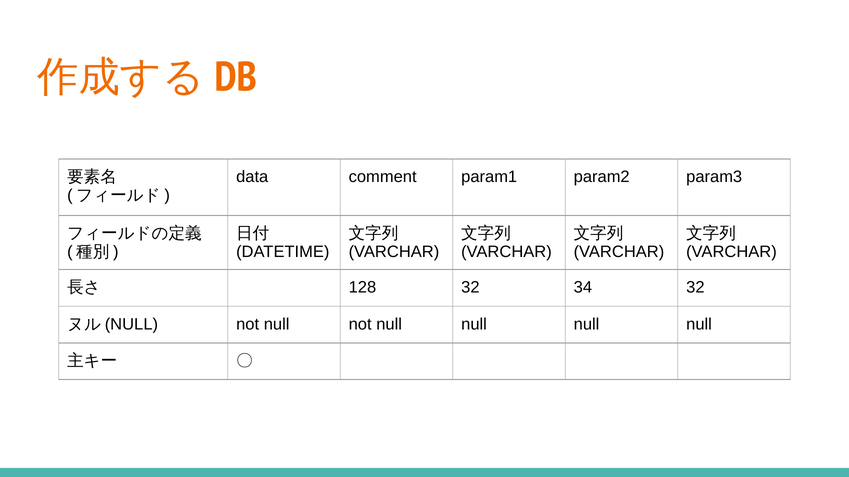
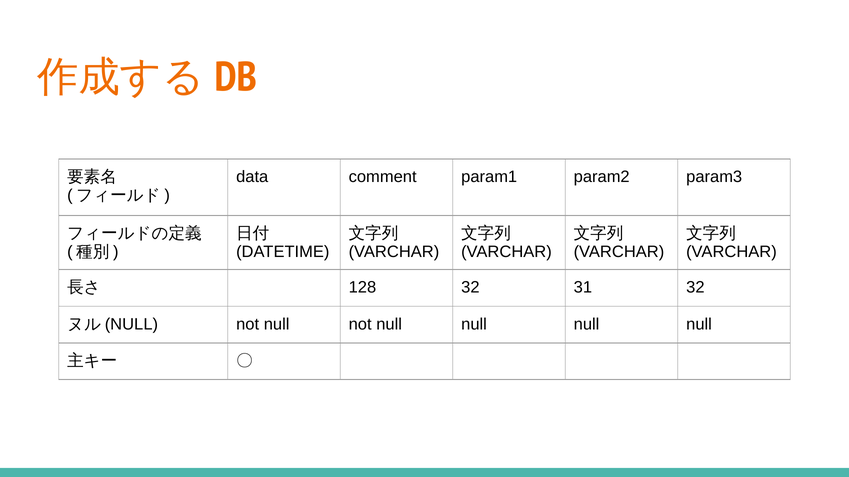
34: 34 -> 31 (583, 288)
